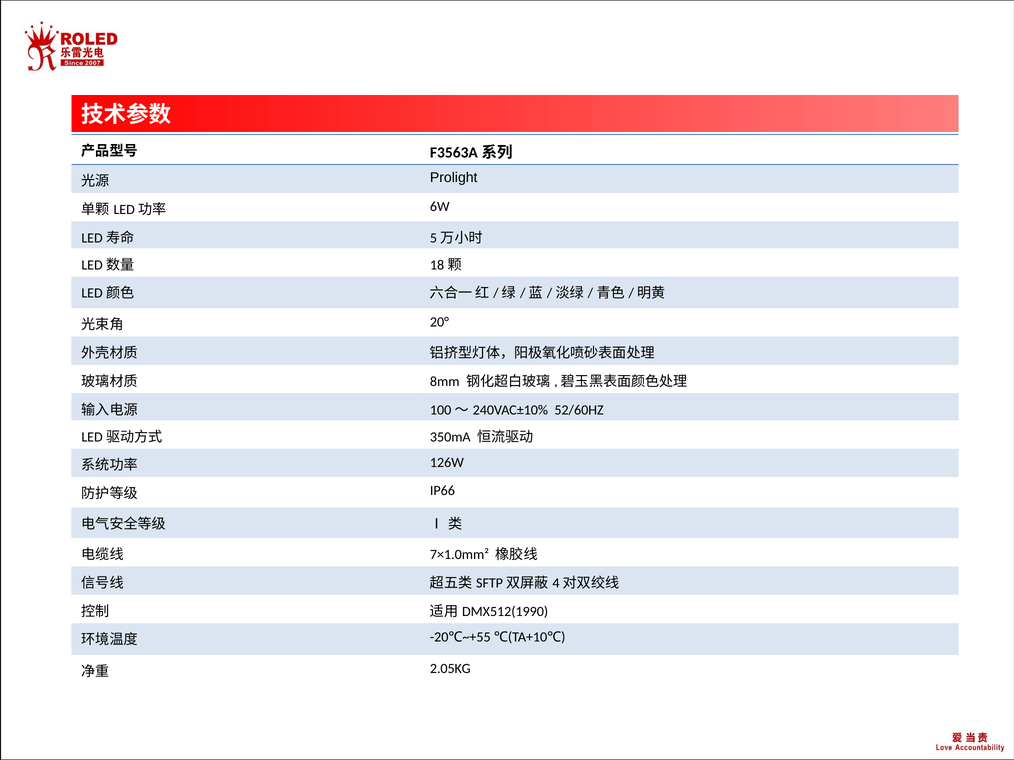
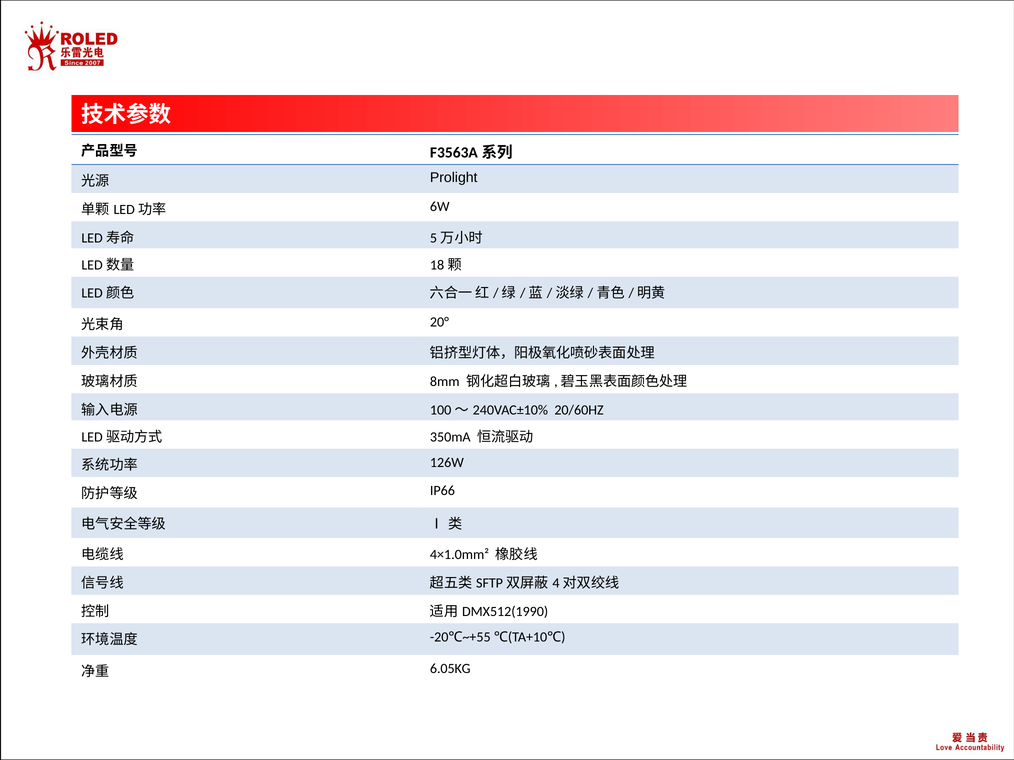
52/60HZ: 52/60HZ -> 20/60HZ (579, 410)
7×1.0mm²: 7×1.0mm² -> 4×1.0mm² (460, 555)
2.05KG: 2.05KG -> 6.05KG (450, 669)
